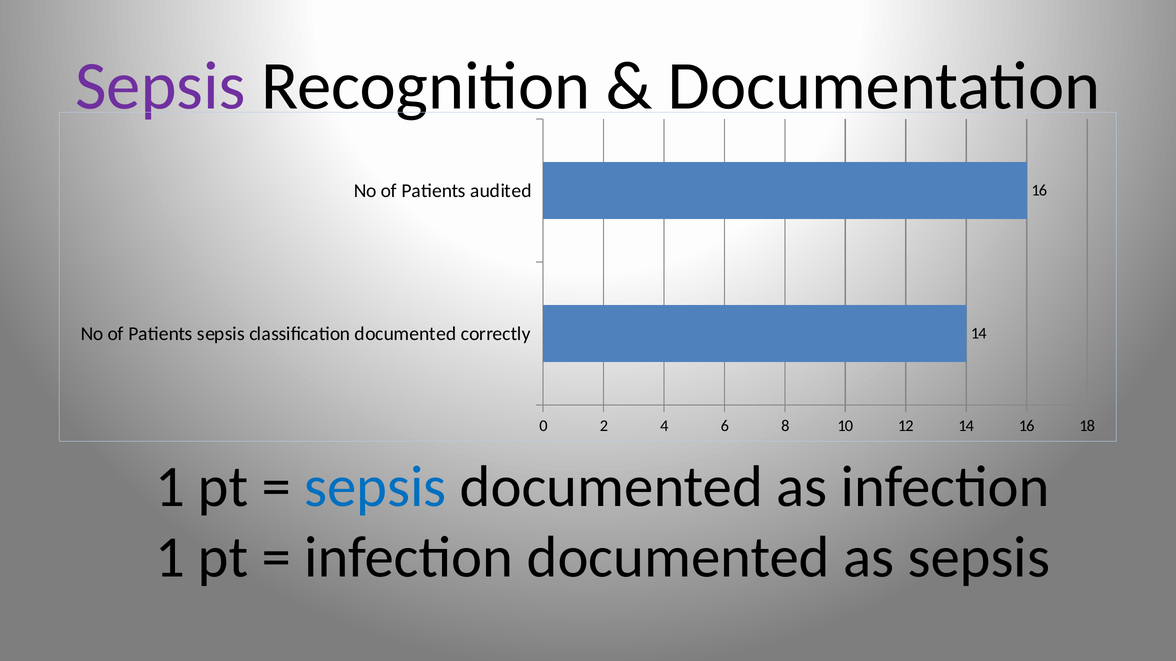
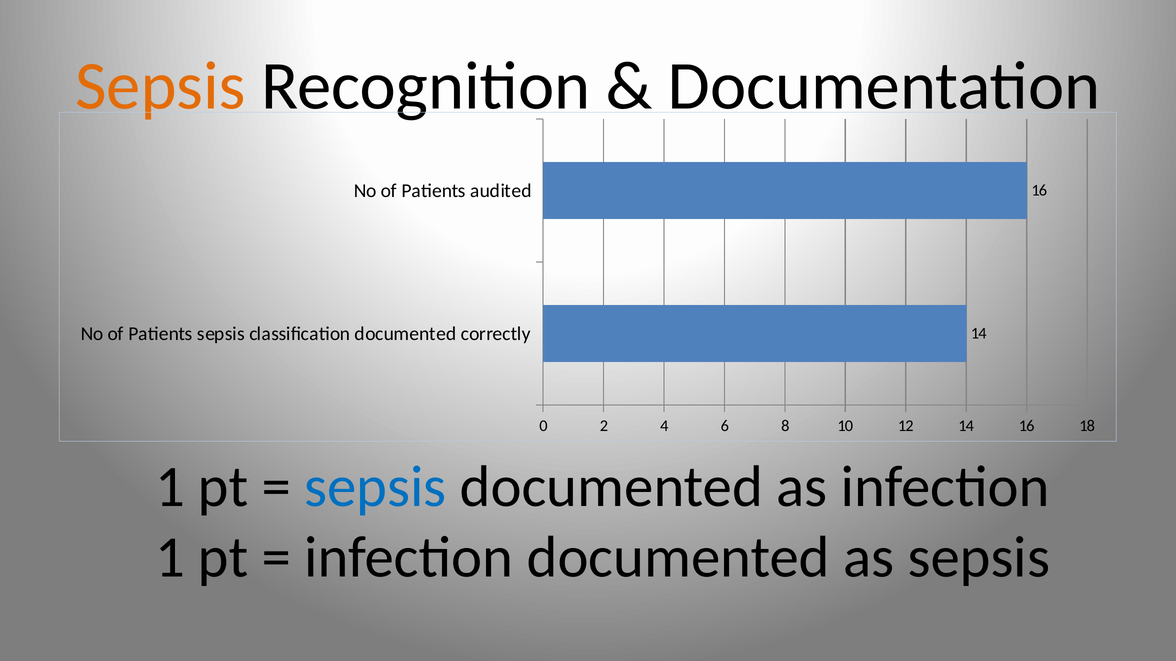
Sepsis colour: purple -> orange (160, 86)
